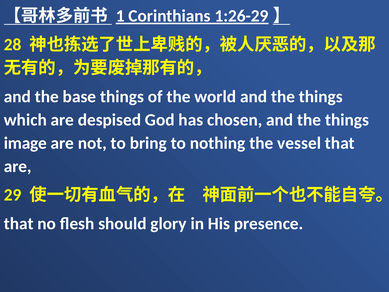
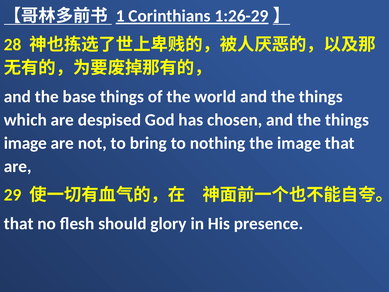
the vessel: vessel -> image (299, 143)
